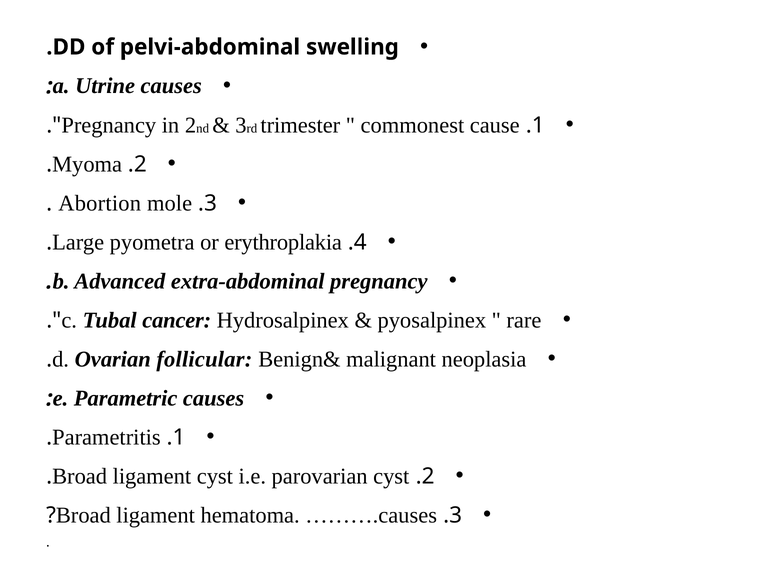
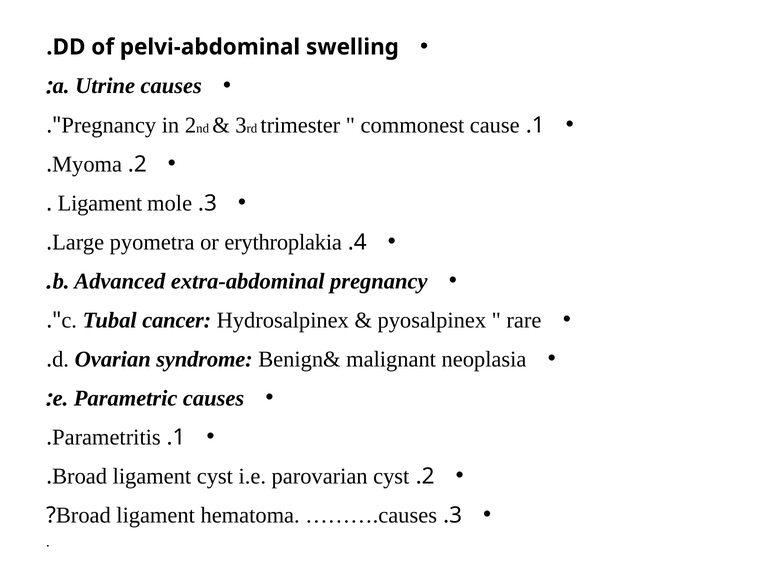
Abortion: Abortion -> Ligament (100, 203)
follicular: follicular -> syndrome (205, 359)
